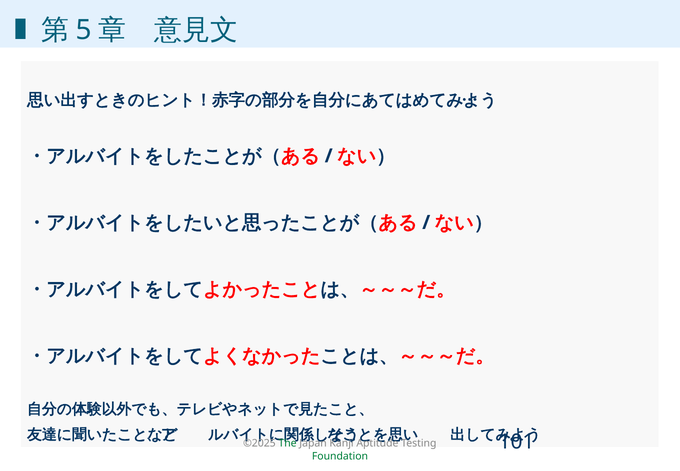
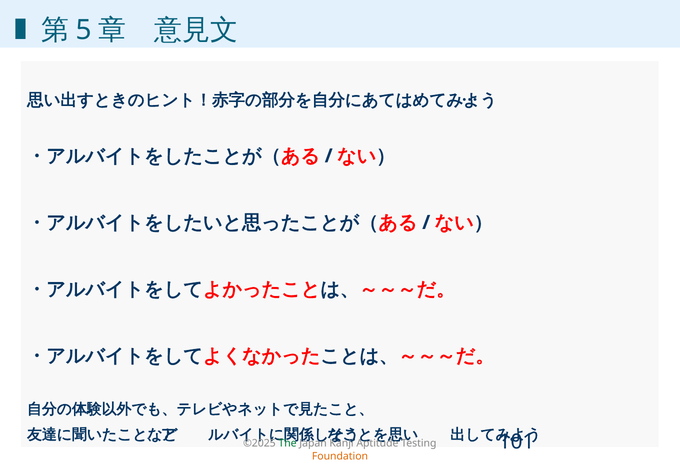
Foundation colour: green -> orange (340, 456)
